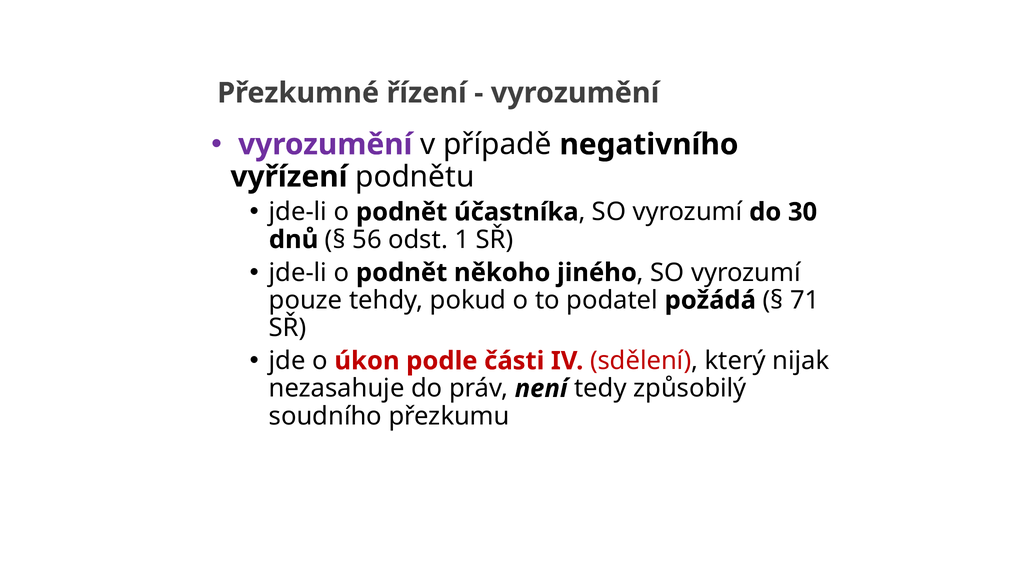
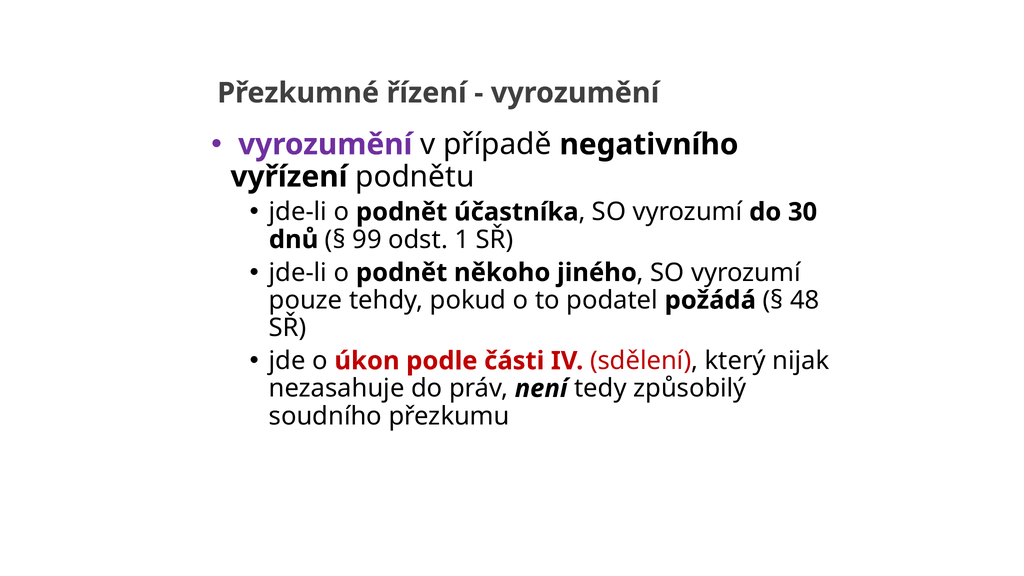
56: 56 -> 99 (367, 240)
71: 71 -> 48 (805, 300)
